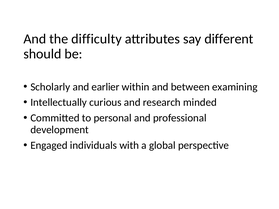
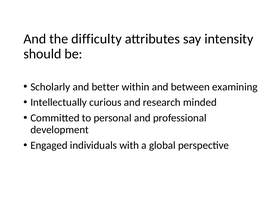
different: different -> intensity (229, 39)
earlier: earlier -> better (105, 87)
